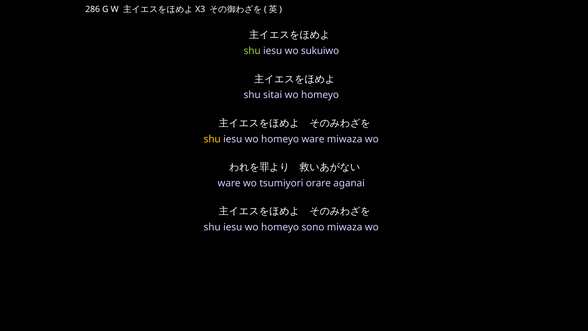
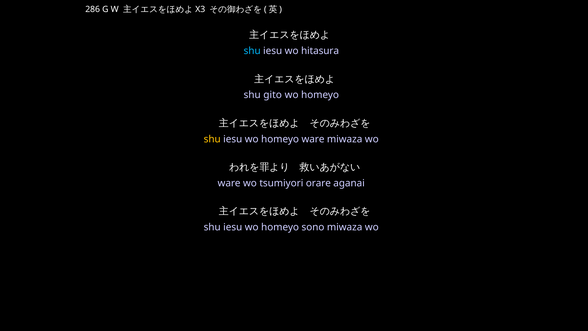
shu colour: light green -> light blue (252, 51)
sukuiwo: sukuiwo -> hitasura (320, 51)
sitai: sitai -> gito (273, 95)
